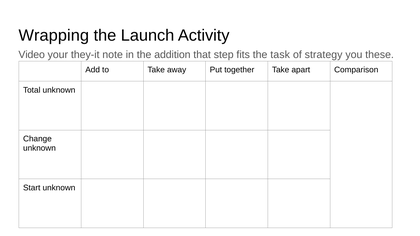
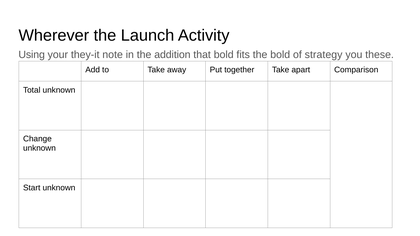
Wrapping: Wrapping -> Wherever (54, 36)
Video: Video -> Using (32, 55)
that step: step -> bold (224, 55)
the task: task -> bold (280, 55)
